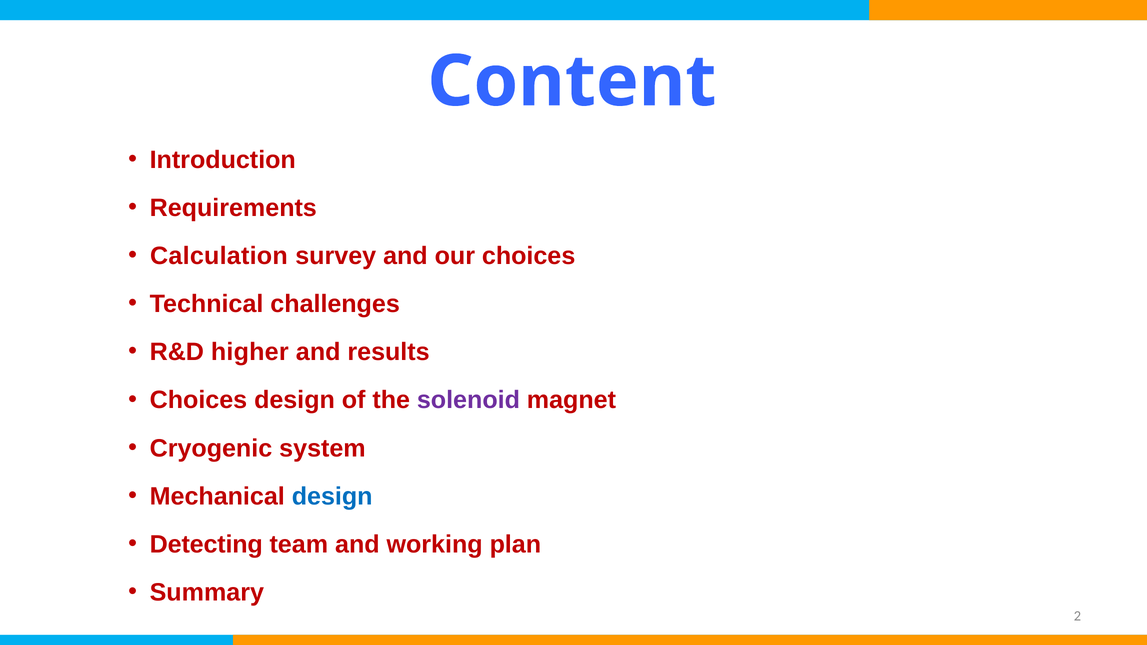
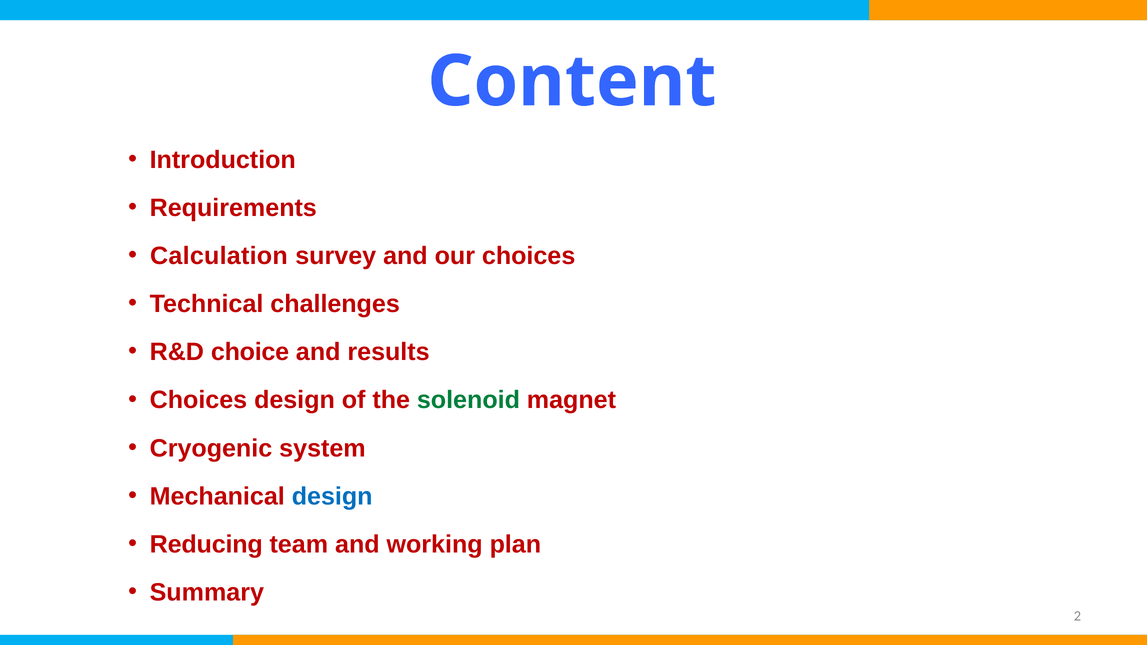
higher: higher -> choice (250, 352)
solenoid colour: purple -> green (468, 400)
Detecting: Detecting -> Reducing (206, 544)
